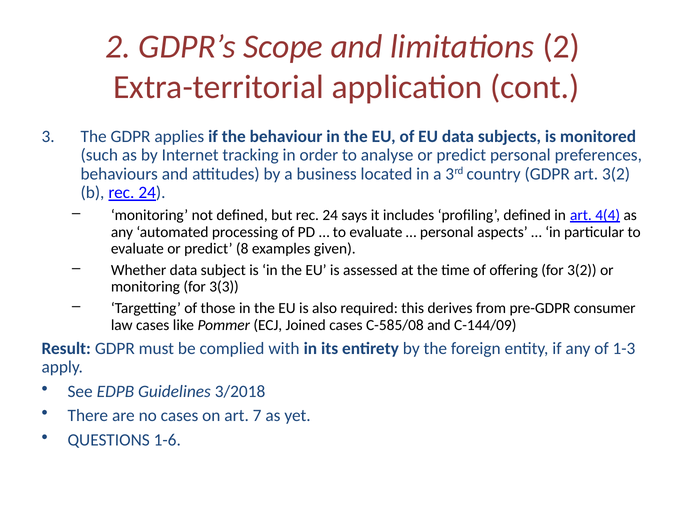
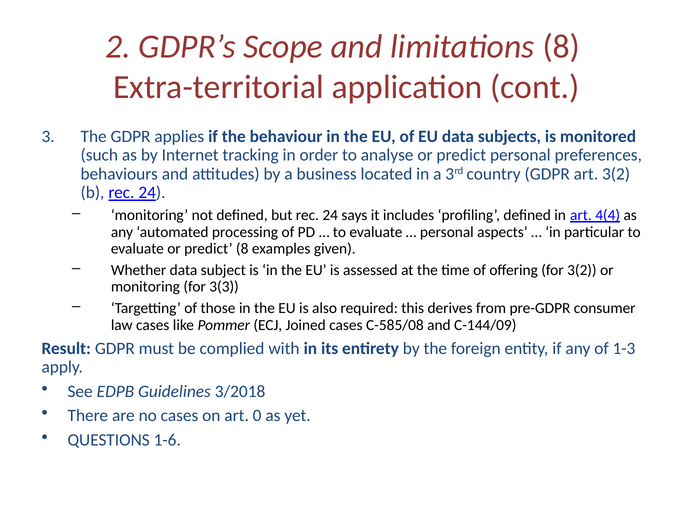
limitations 2: 2 -> 8 (561, 47)
7: 7 -> 0 (257, 416)
